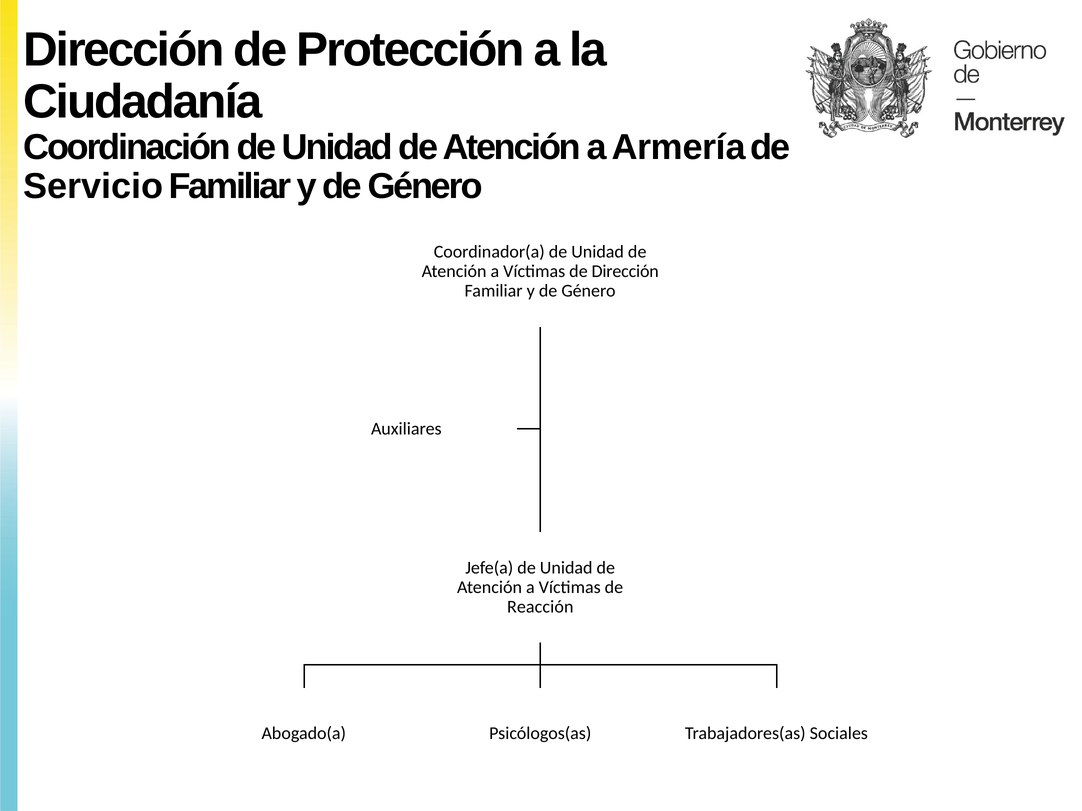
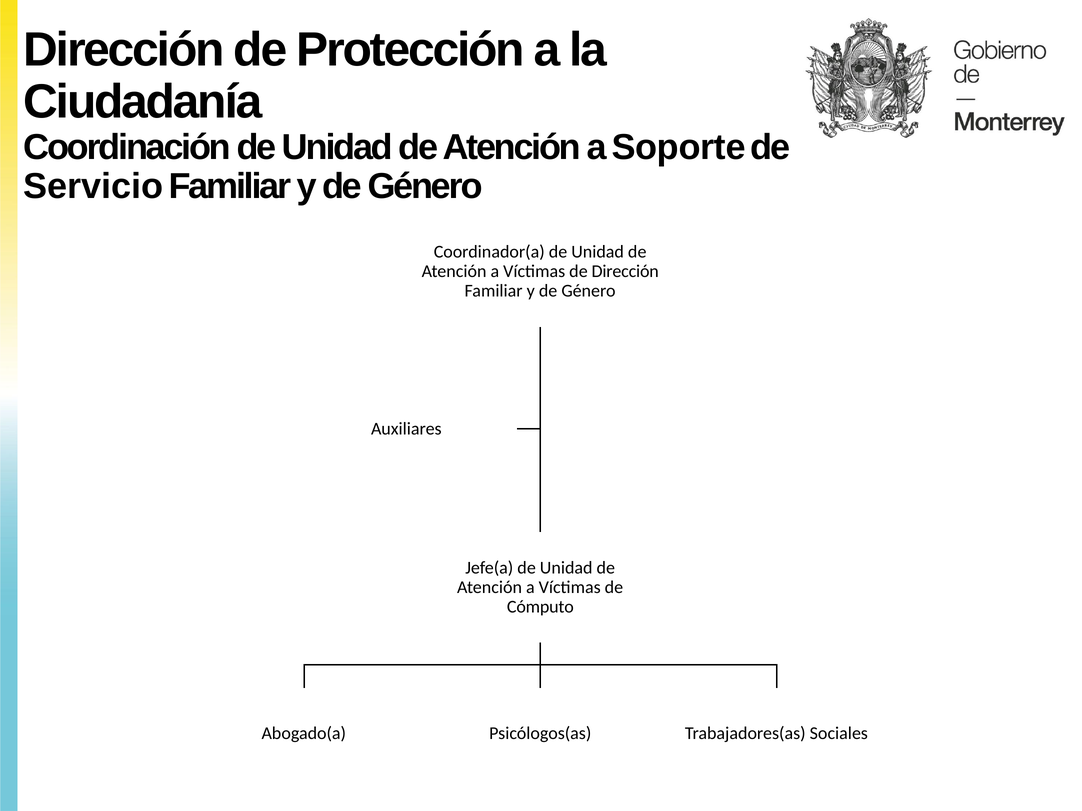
Armería: Armería -> Soporte (679, 147)
Reacción: Reacción -> Cómputo (540, 607)
